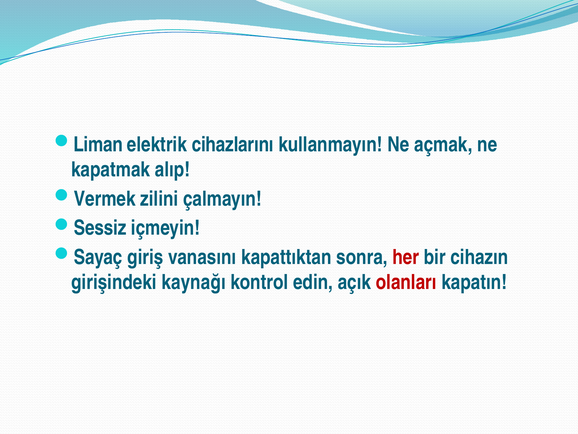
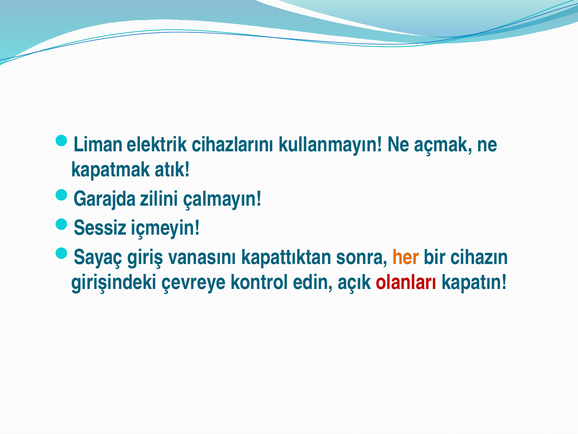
alıp: alıp -> atık (172, 169)
Vermek: Vermek -> Garajda (105, 199)
her colour: red -> orange (406, 257)
kaynağı: kaynağı -> çevreye (194, 282)
